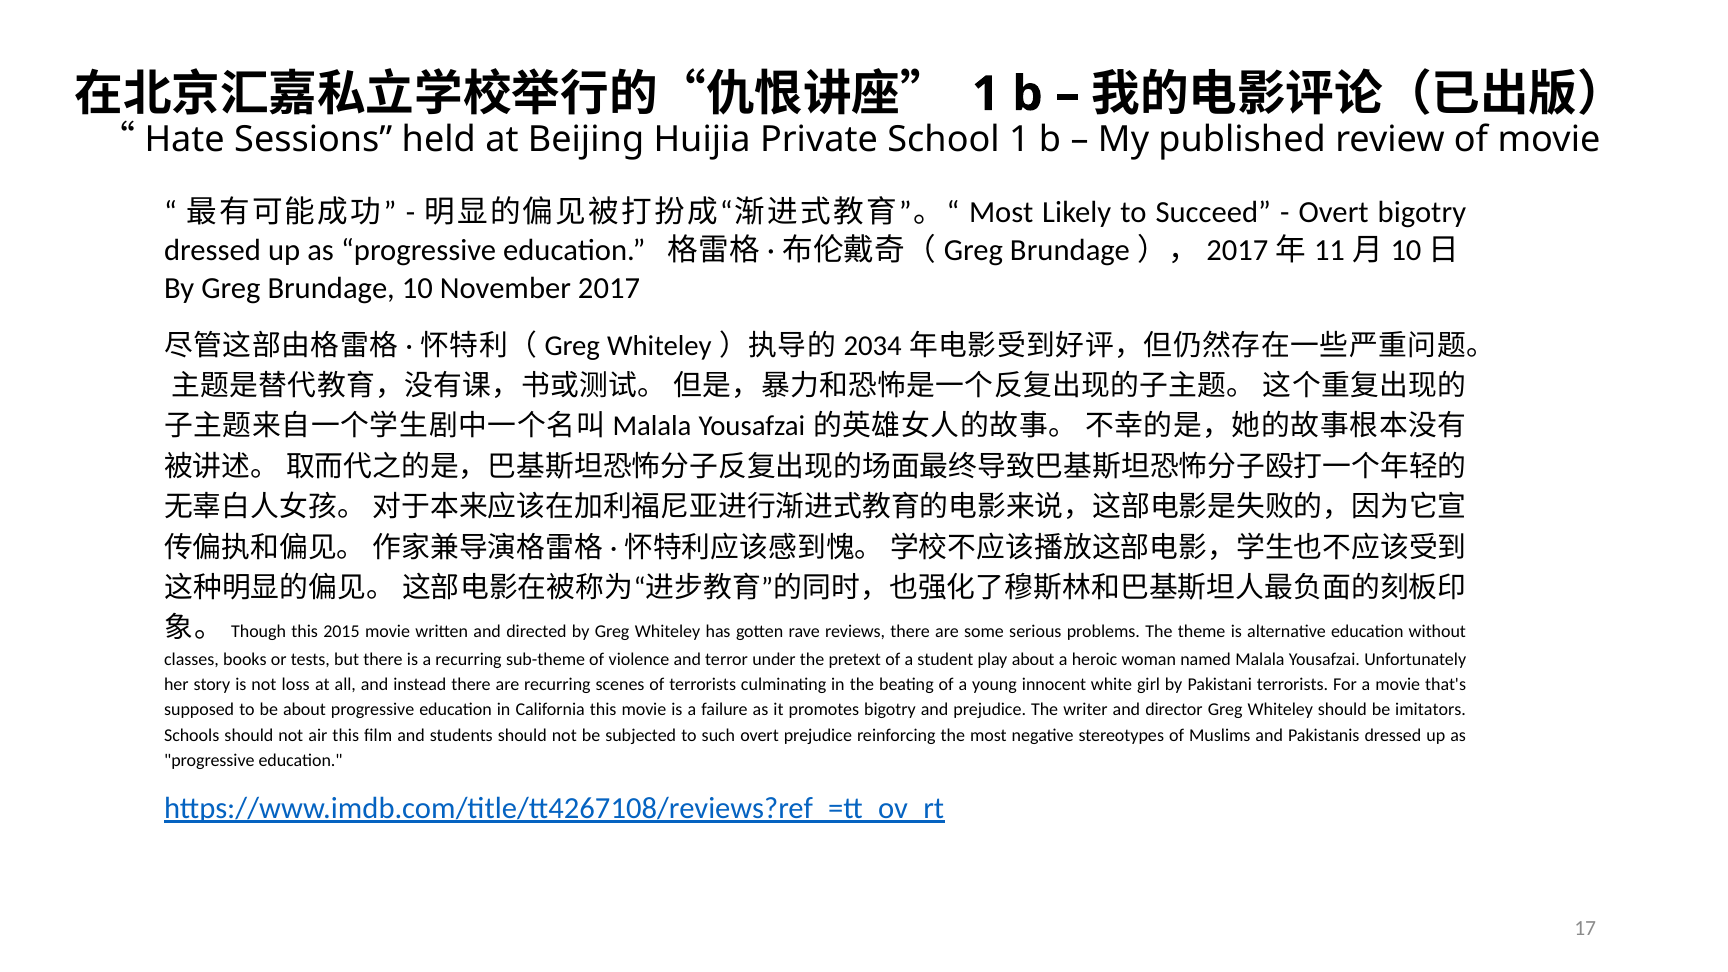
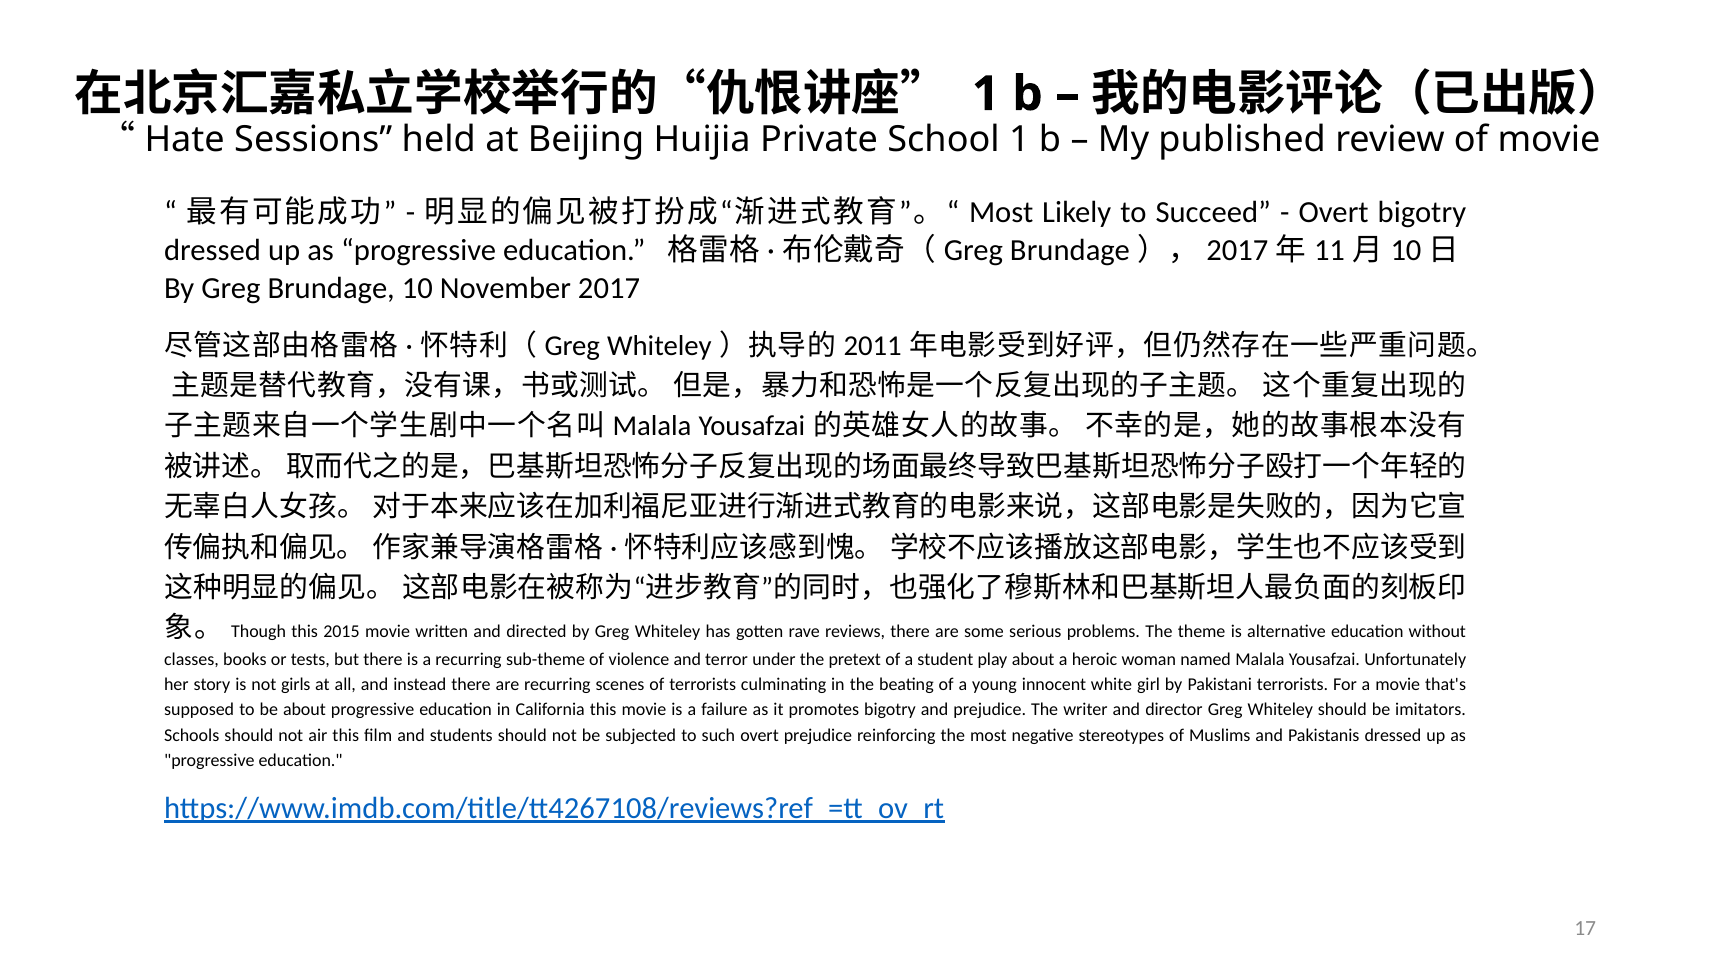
2034: 2034 -> 2011 (873, 346)
loss: loss -> girls (296, 685)
